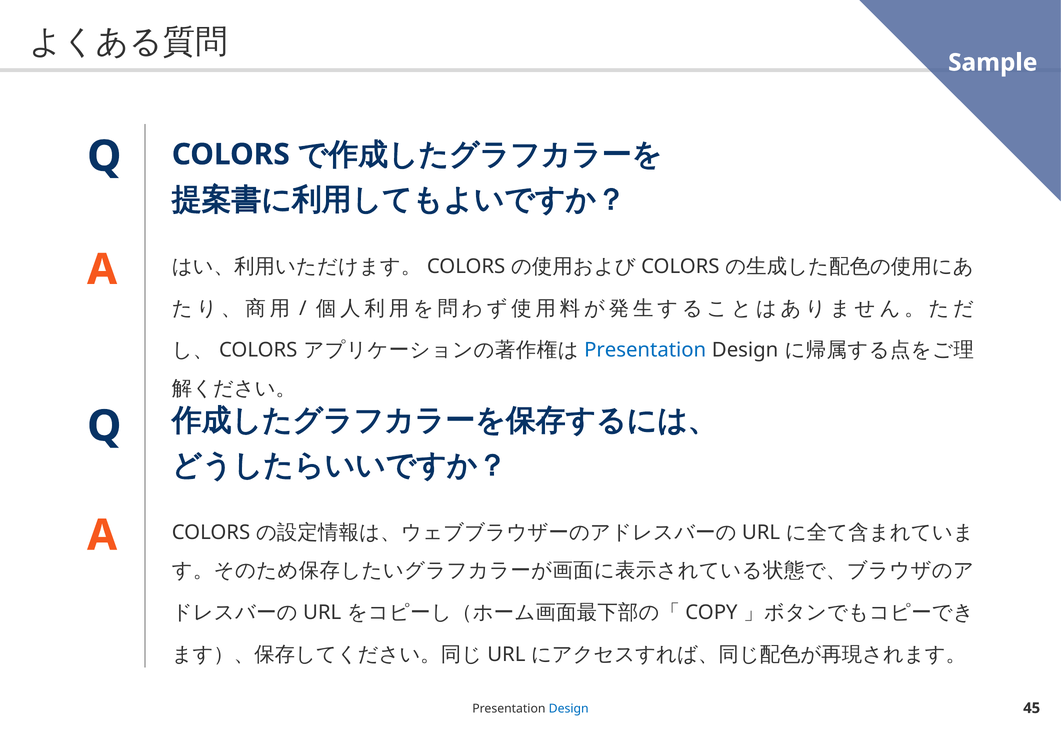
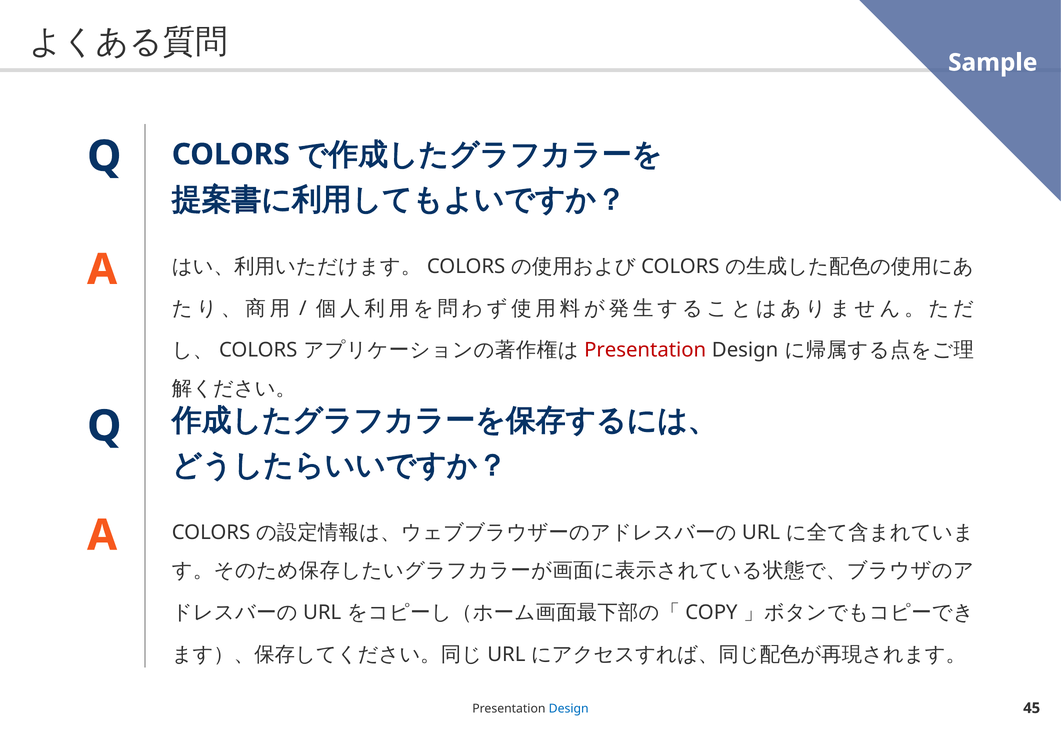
Presentation colour: blue -> red (645, 350)
